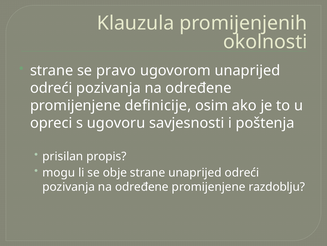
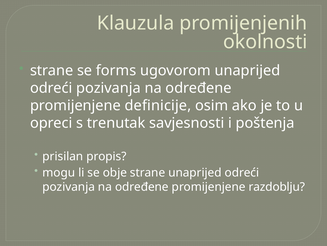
pravo: pravo -> forms (116, 70)
ugovoru: ugovoru -> trenutak (116, 123)
